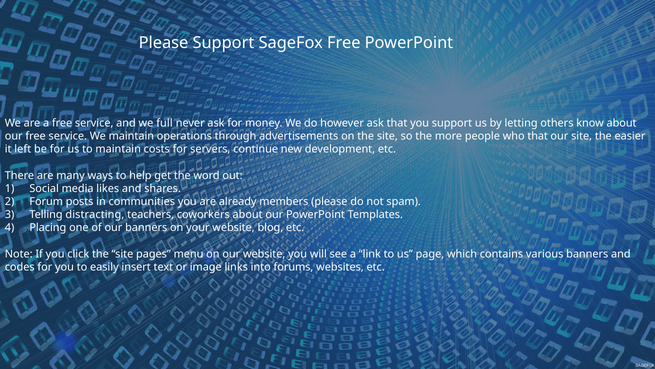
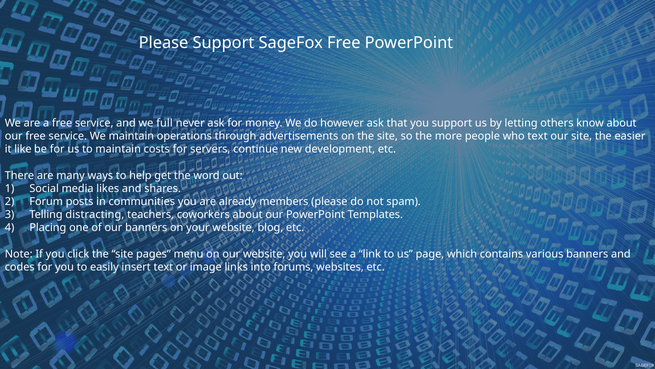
who that: that -> text (538, 136)
left: left -> like (23, 149)
